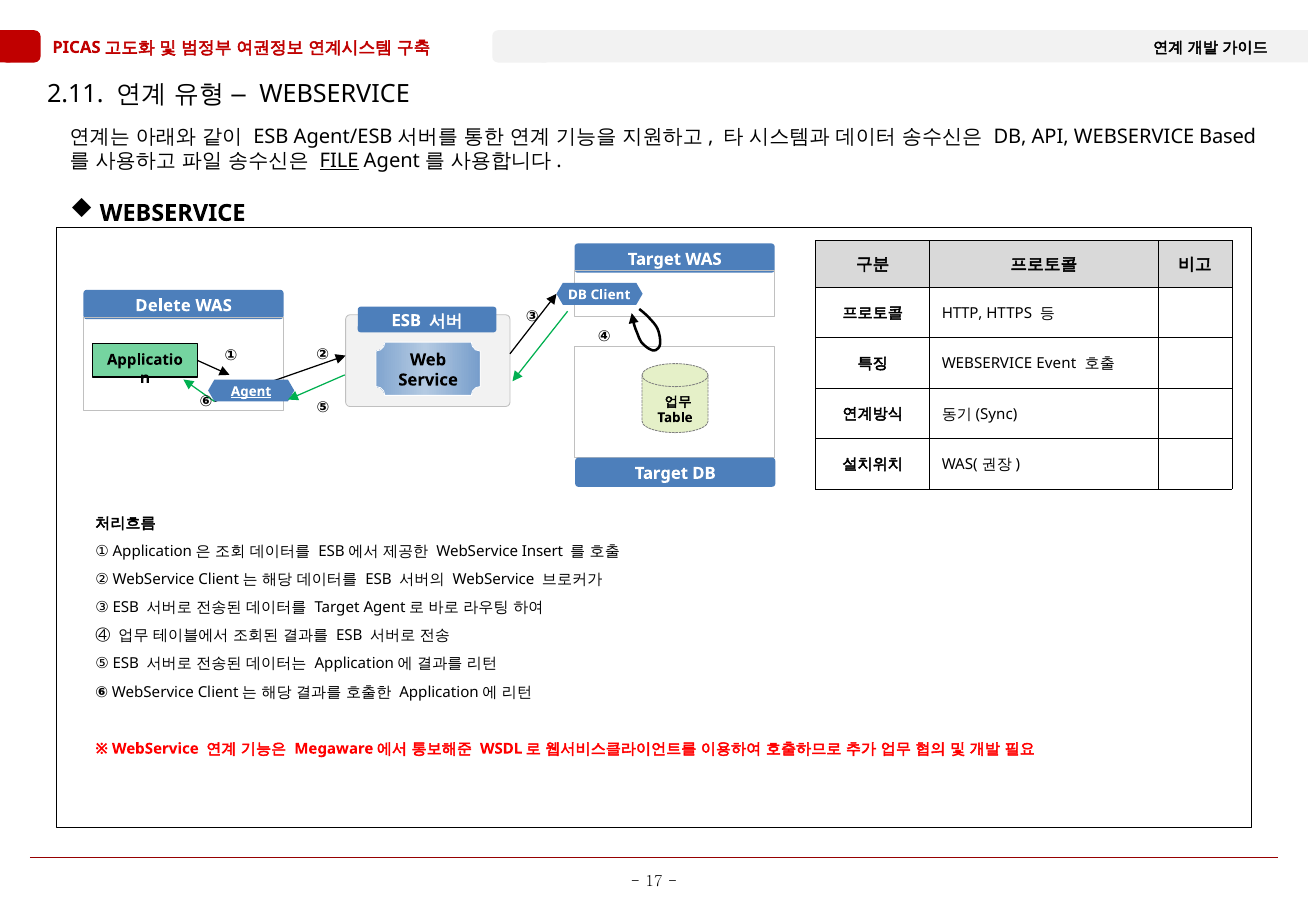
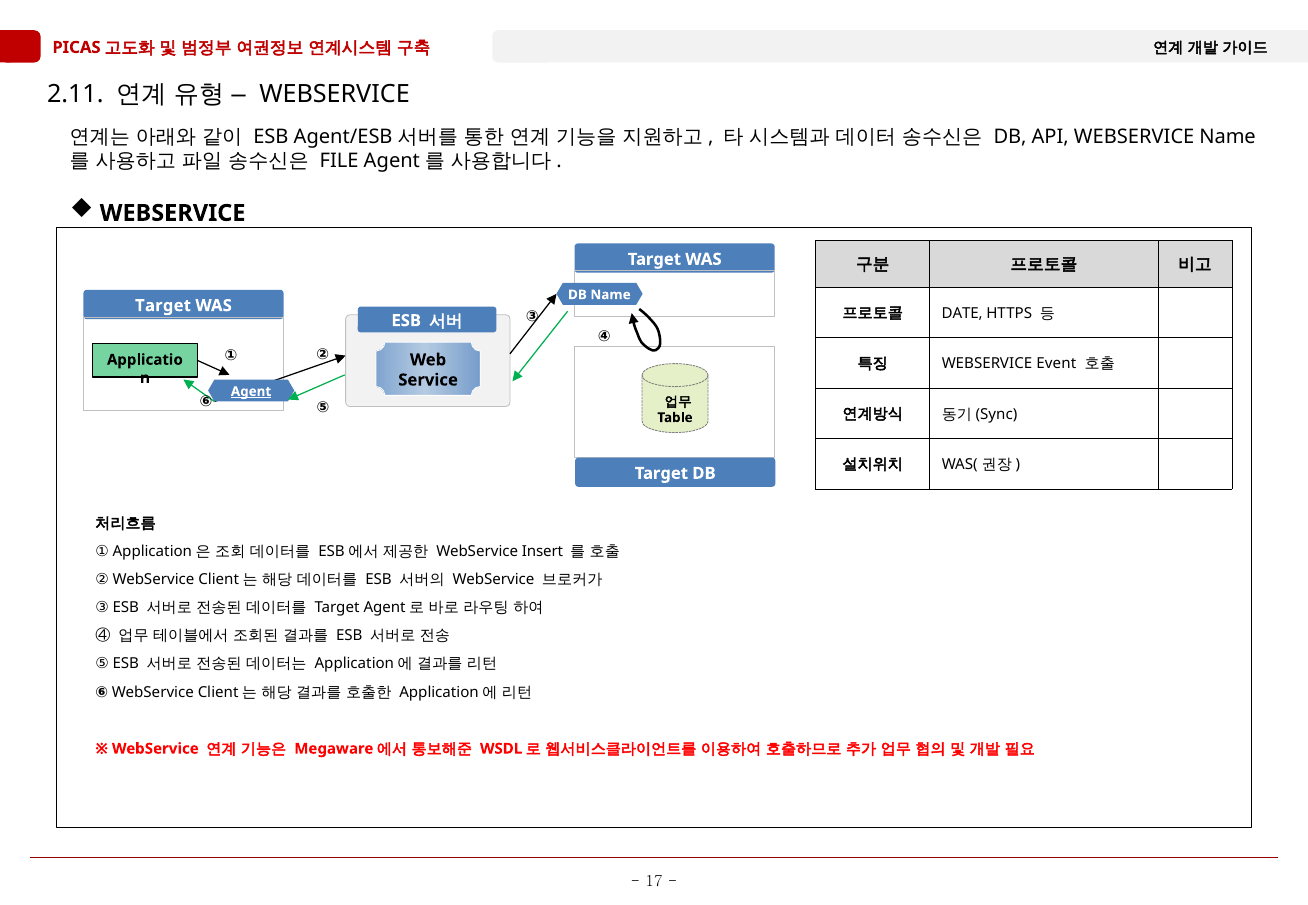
WEBSERVICE Based: Based -> Name (1228, 137)
FILE underline: present -> none (339, 161)
DB Client: Client -> Name (611, 295)
Delete: Delete -> Target (163, 306)
HTTP: HTTP -> DATE (962, 314)
